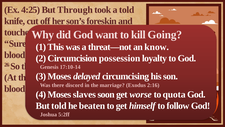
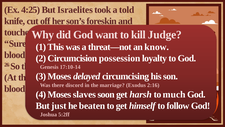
Through: Through -> Israelites (75, 10)
Going: Going -> Judge (165, 35)
worse: worse -> harsh (141, 94)
quota: quota -> much (174, 94)
But told: told -> just (59, 105)
